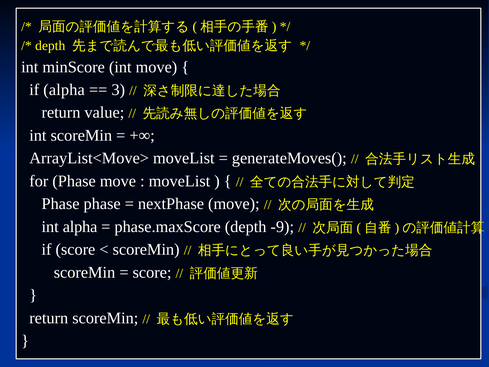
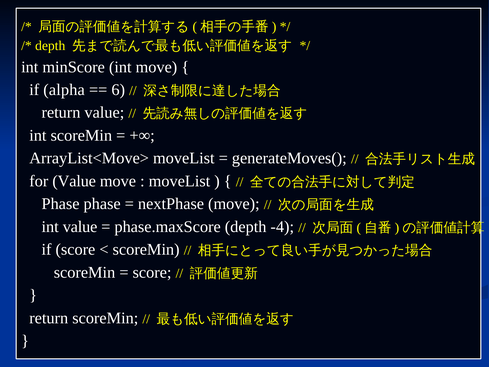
3: 3 -> 6 (118, 90)
for Phase: Phase -> Value (74, 181)
int alpha: alpha -> value (80, 227)
-9: -9 -> -4 (282, 227)
